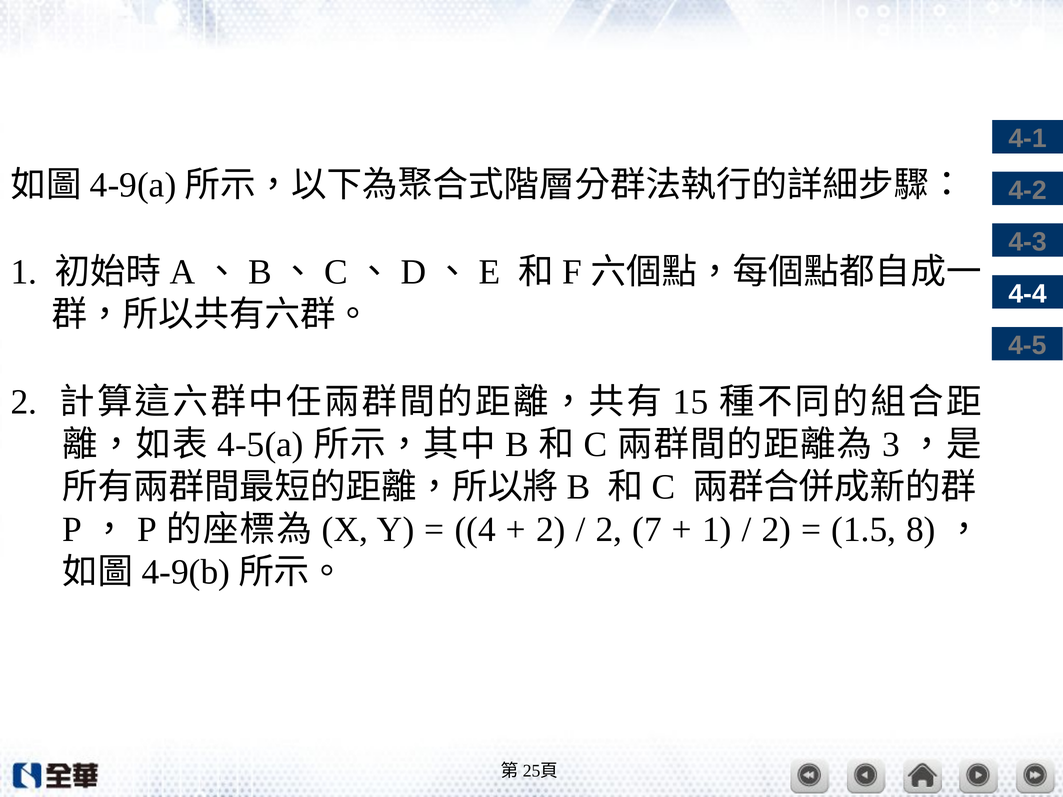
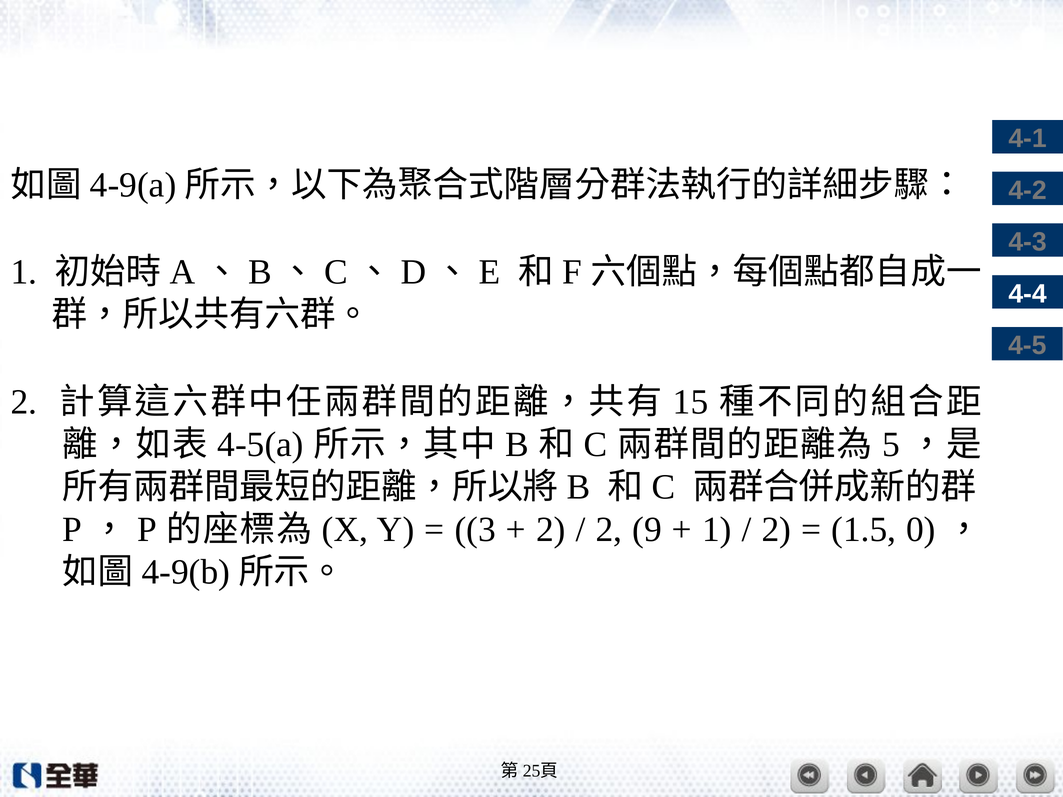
3: 3 -> 5 (891, 445)
4: 4 -> 3 (475, 530)
7: 7 -> 9 (647, 530)
8: 8 -> 0 (921, 530)
